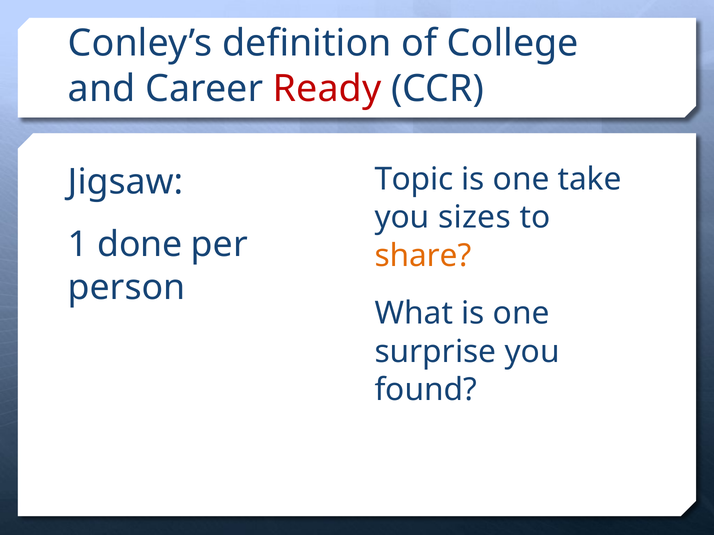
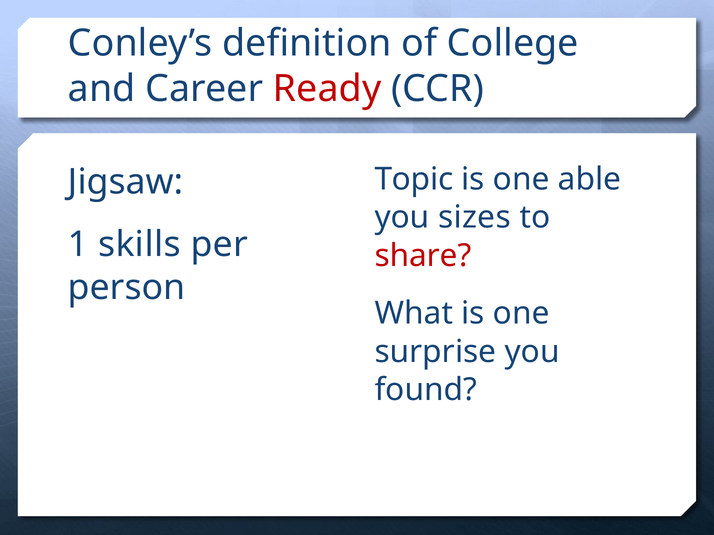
take: take -> able (590, 180)
done: done -> skills (139, 245)
share colour: orange -> red (423, 256)
